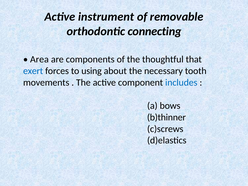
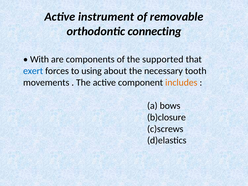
Area: Area -> With (39, 59)
thoughtful: thoughtful -> supported (163, 59)
includes colour: blue -> orange (181, 83)
b)thinner: b)thinner -> b)closure (166, 117)
